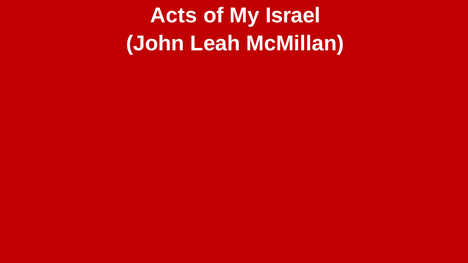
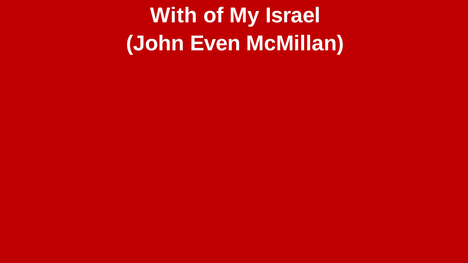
Acts: Acts -> With (174, 16)
Leah: Leah -> Even (215, 44)
